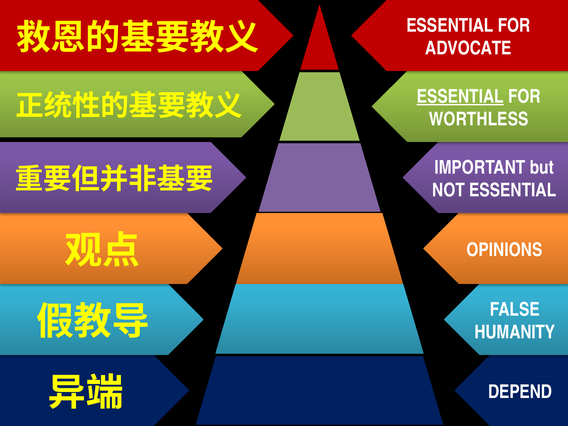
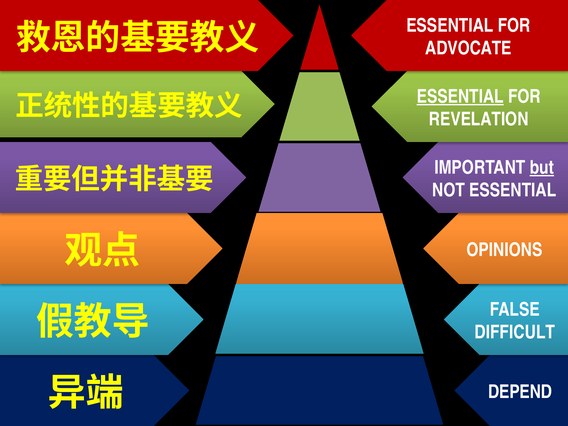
WORTHLESS: WORTHLESS -> REVELATION (479, 119)
but underline: none -> present (542, 167)
HUMANITY: HUMANITY -> DIFFICULT (515, 332)
